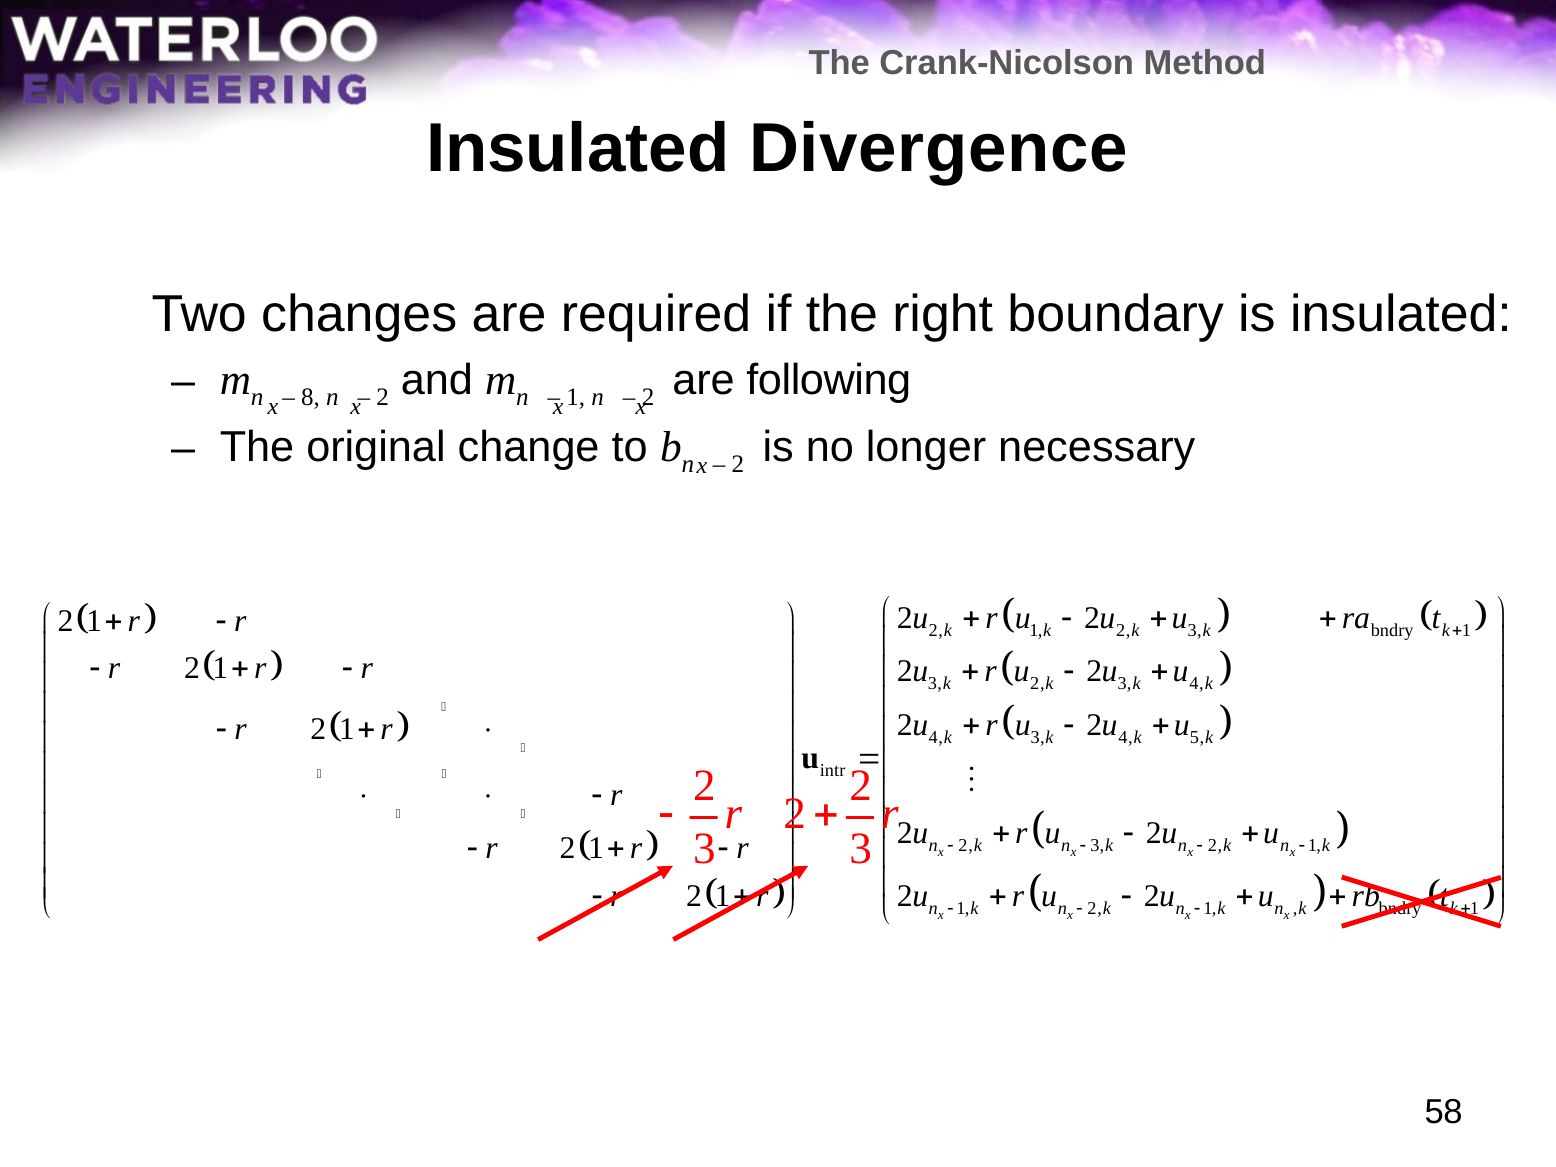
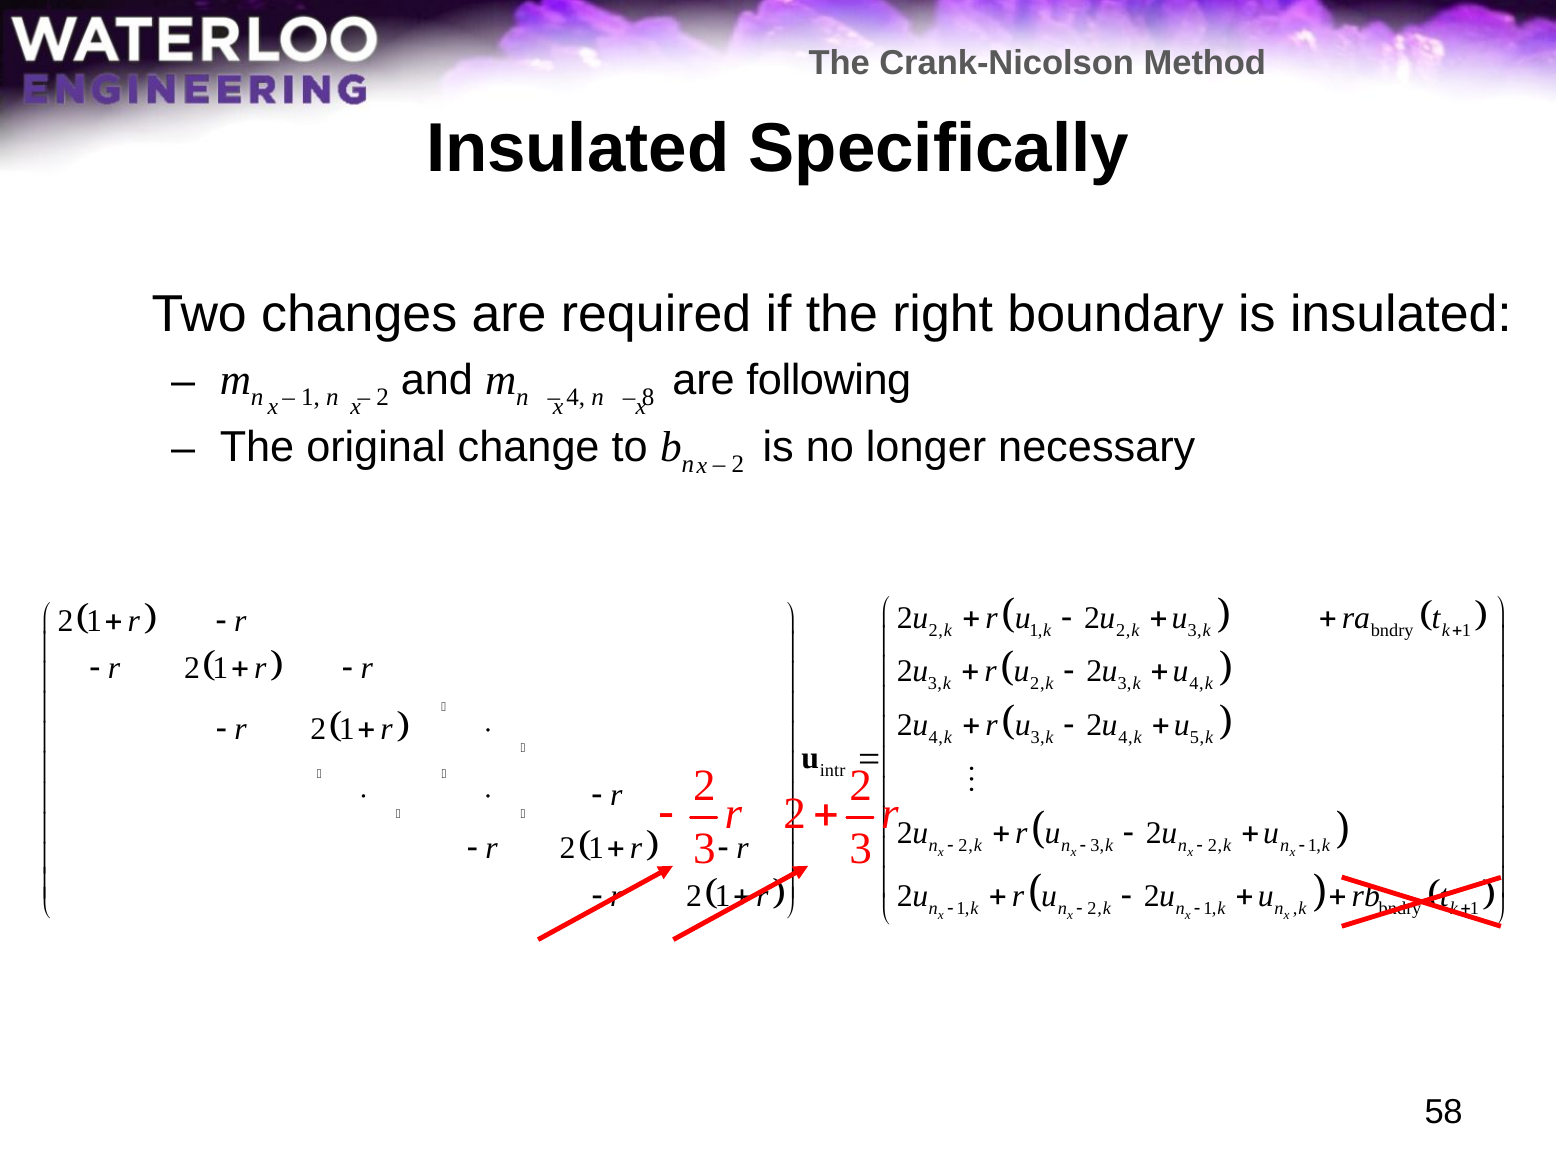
Divergence: Divergence -> Specifically (939, 149)
8: 8 -> 1 (310, 397)
1: 1 -> 4 (576, 397)
2: 2 -> 8 (648, 397)
